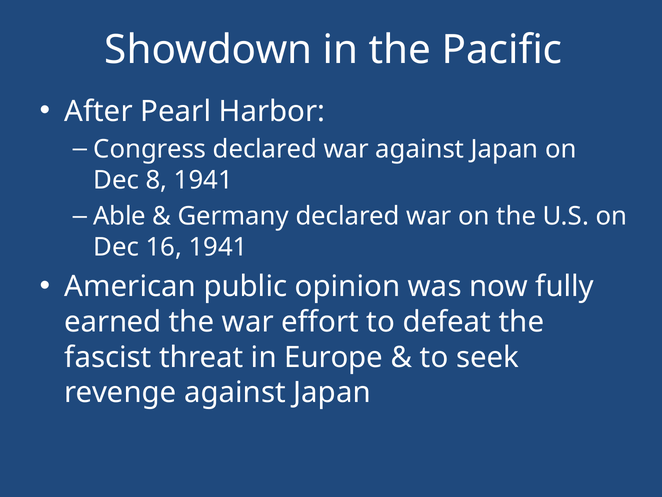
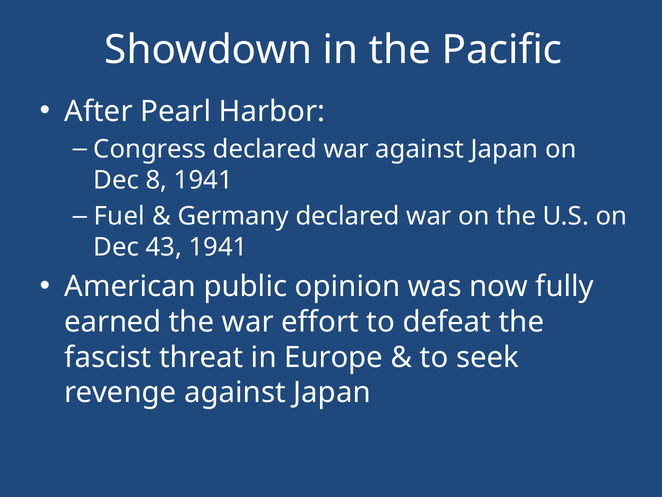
Able: Able -> Fuel (119, 216)
16: 16 -> 43 (164, 247)
